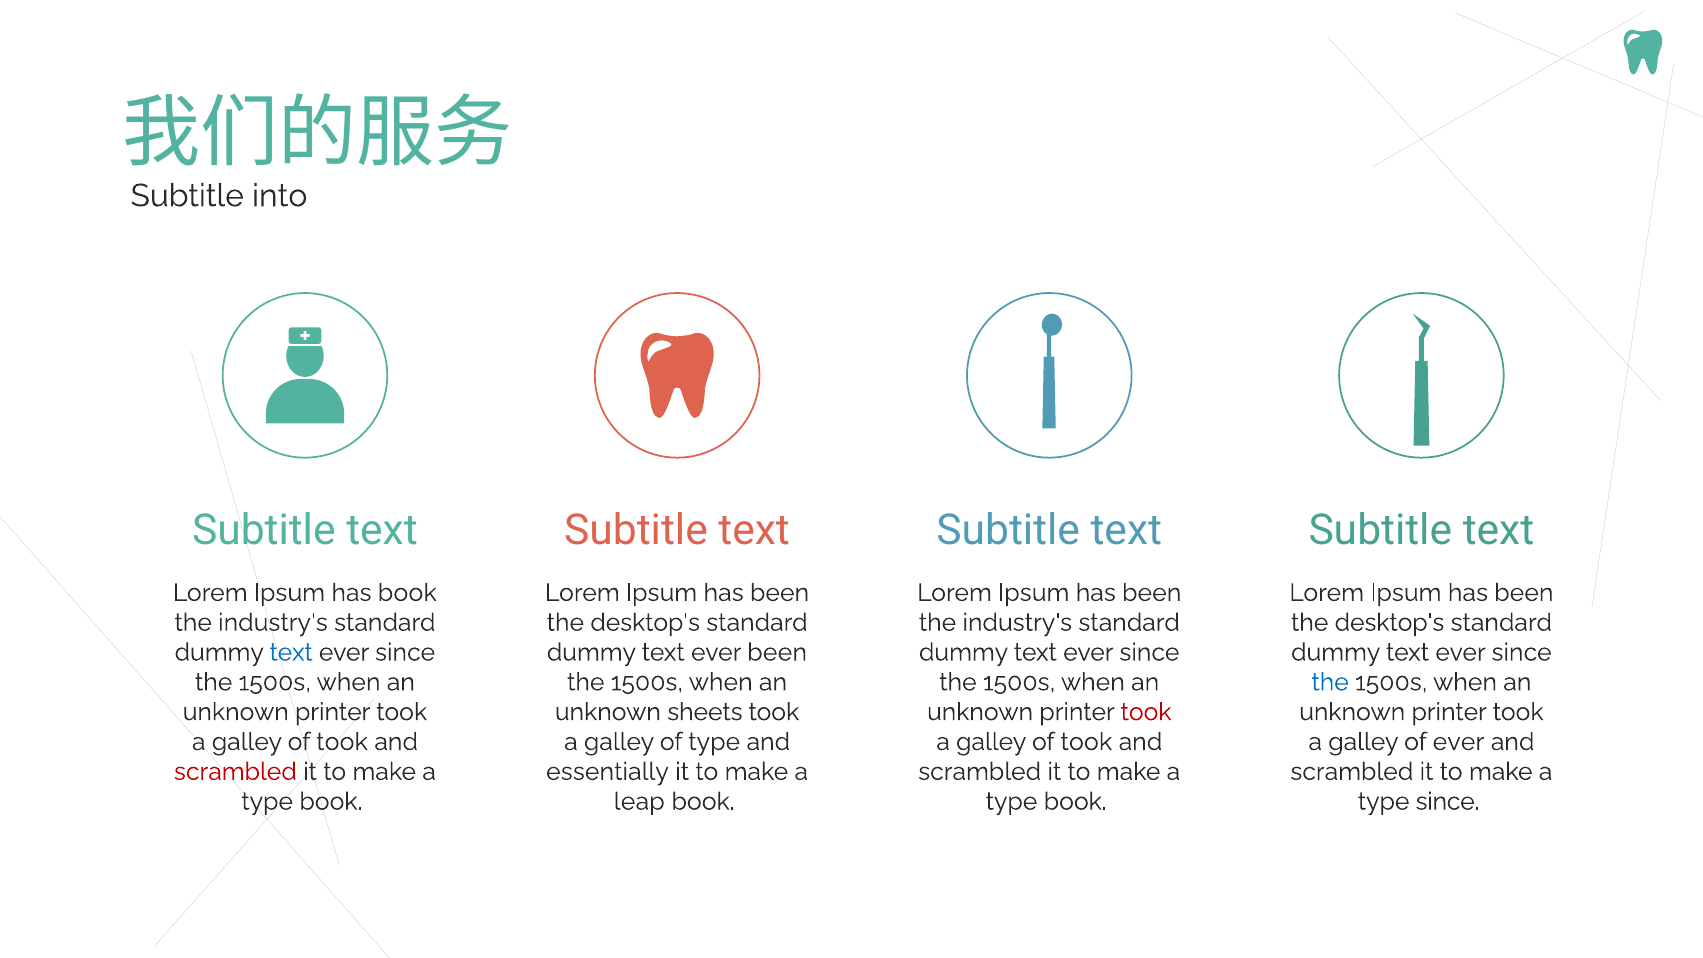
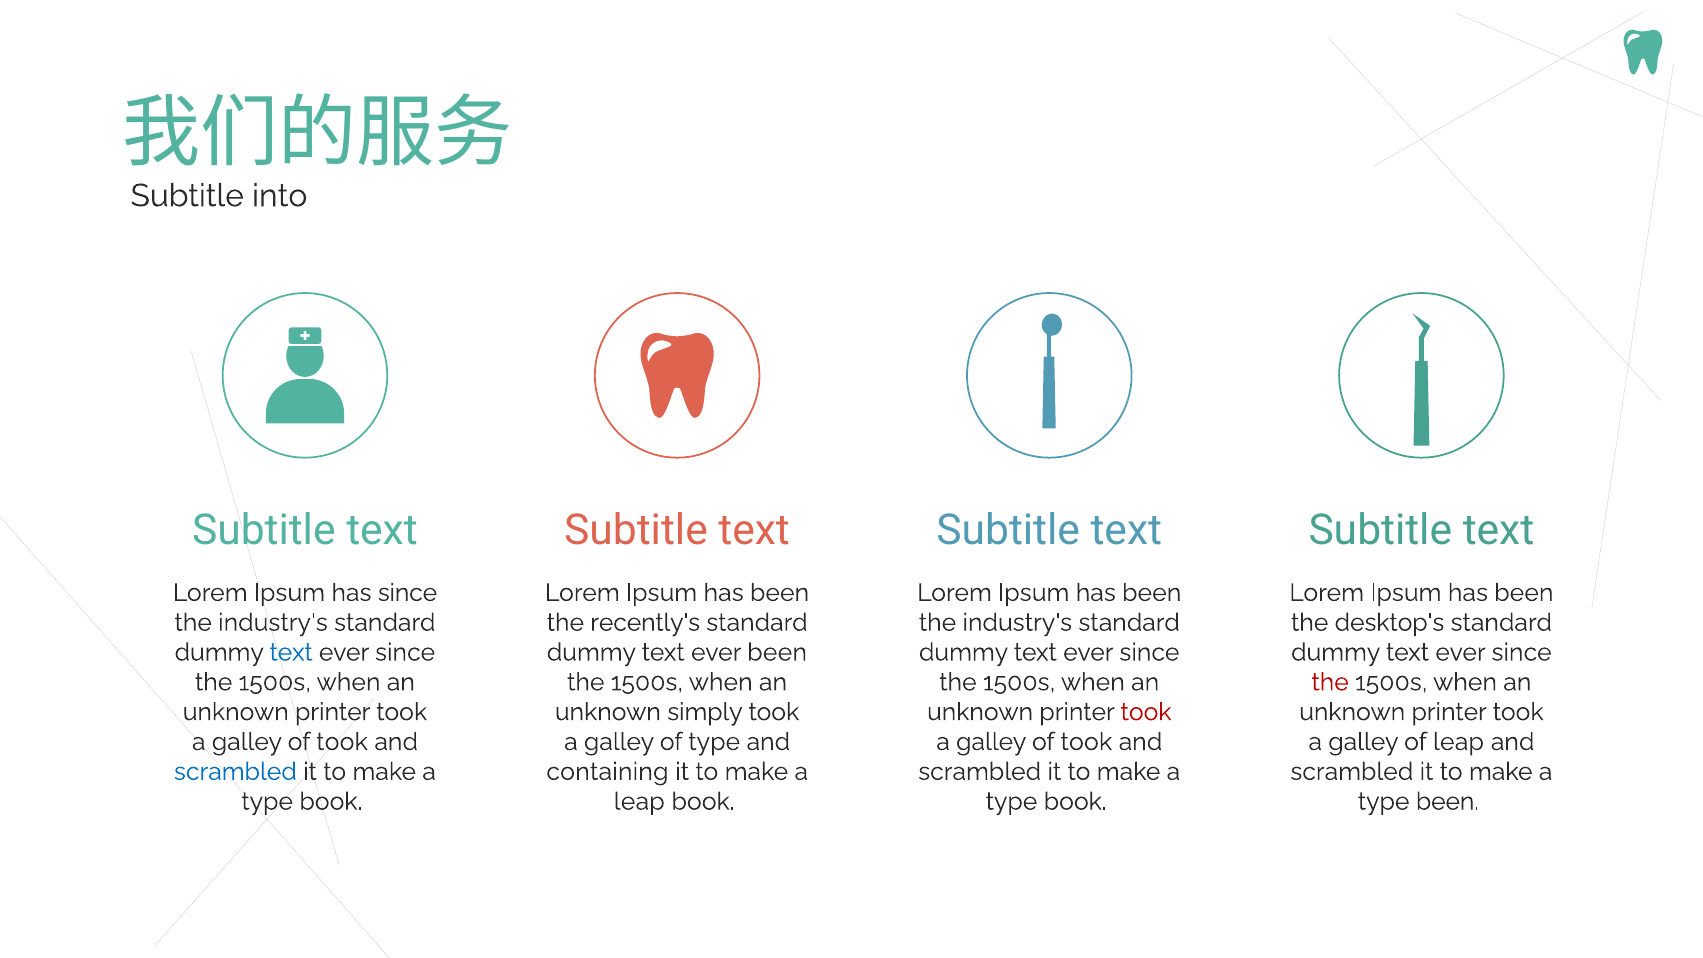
has book: book -> since (407, 593)
desktop's: desktop's -> recently's (645, 622)
the colour: blue -> red (1330, 682)
sheets: sheets -> simply (705, 712)
of ever: ever -> leap (1458, 742)
scrambled colour: red -> blue (235, 772)
essentially: essentially -> containing (607, 772)
type since: since -> been (1447, 801)
